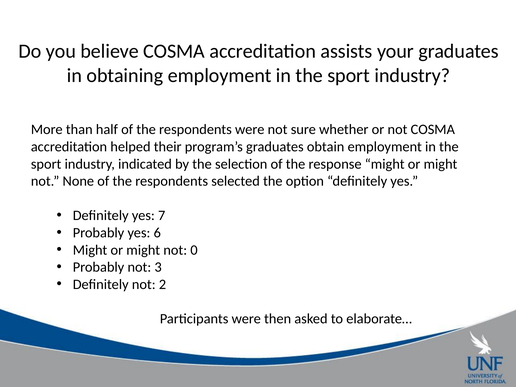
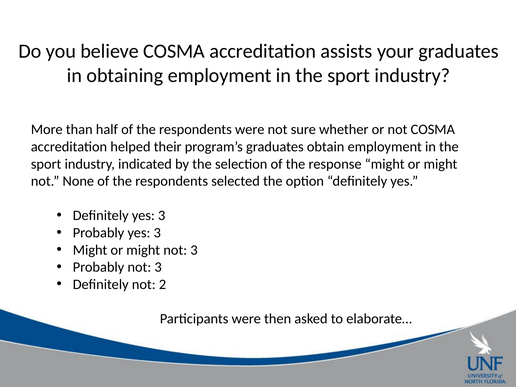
Definitely yes 7: 7 -> 3 (162, 216)
Probably yes 6: 6 -> 3 (157, 233)
might not 0: 0 -> 3 (194, 250)
